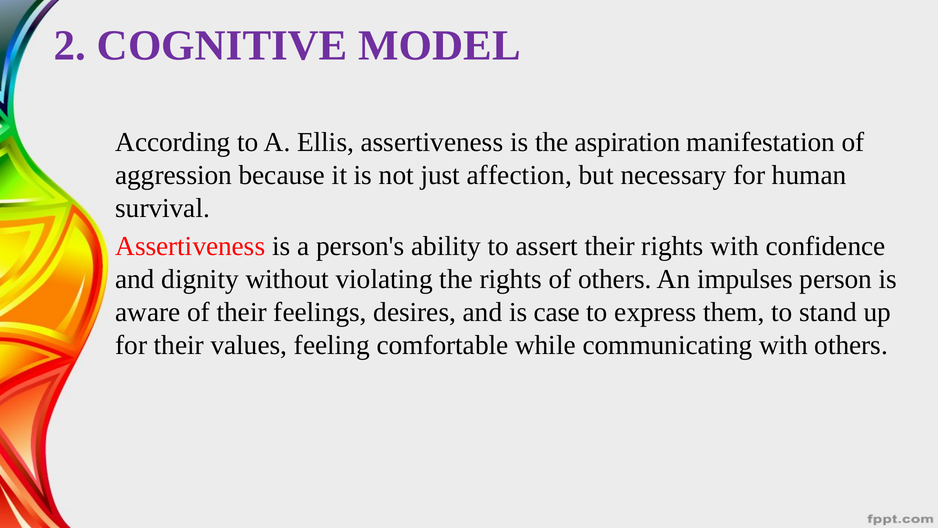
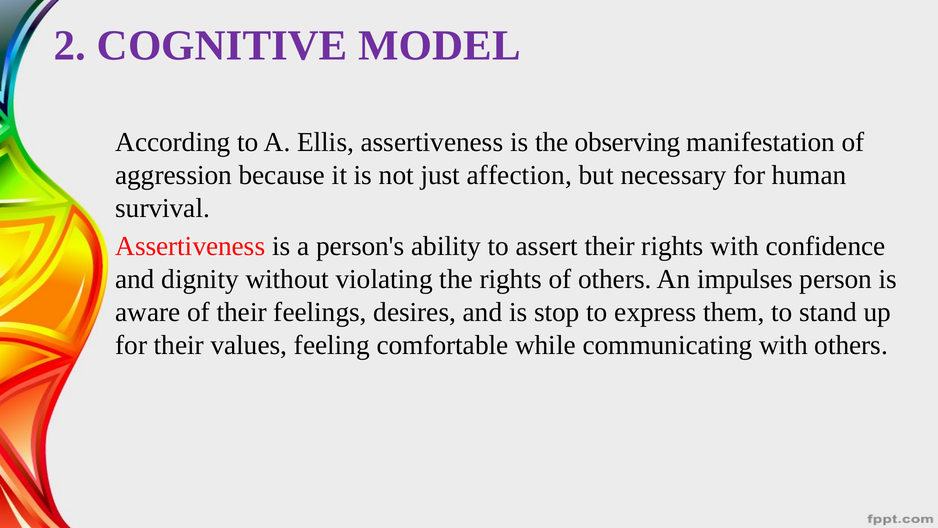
aspiration: aspiration -> observing (628, 142)
case: case -> stop (557, 312)
